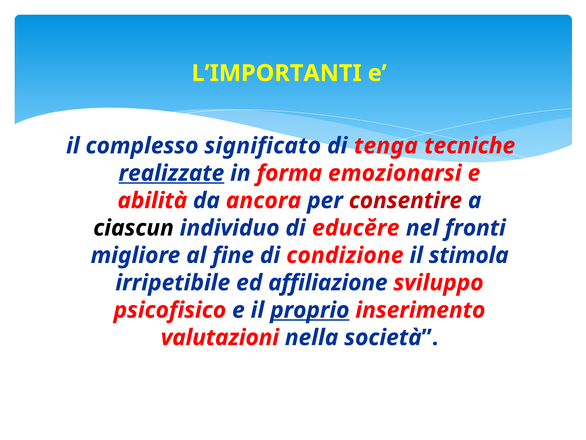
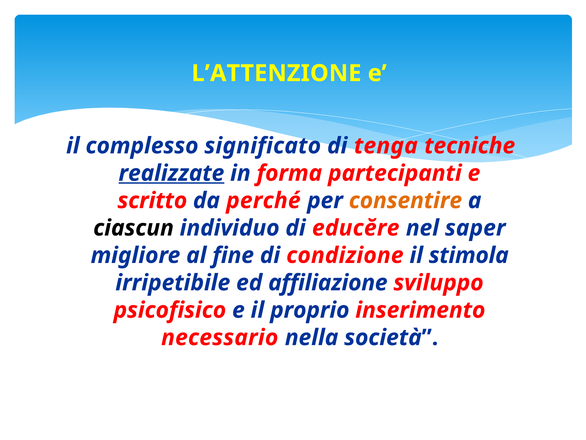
L’IMPORTANTI: L’IMPORTANTI -> L’ATTENZIONE (276, 73)
emozionarsi: emozionarsi -> partecipanti (395, 173)
abilità: abilità -> scritto (152, 200)
ancora: ancora -> perché (263, 200)
consentire colour: red -> orange (405, 200)
fronti: fronti -> saper (475, 228)
proprio underline: present -> none (310, 310)
valutazioni: valutazioni -> necessario (220, 337)
